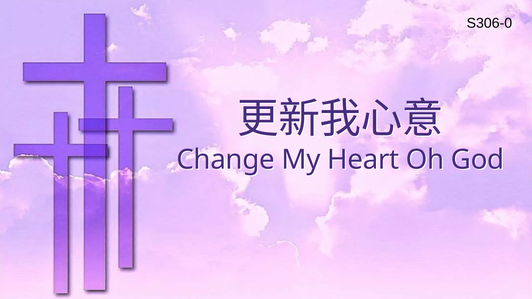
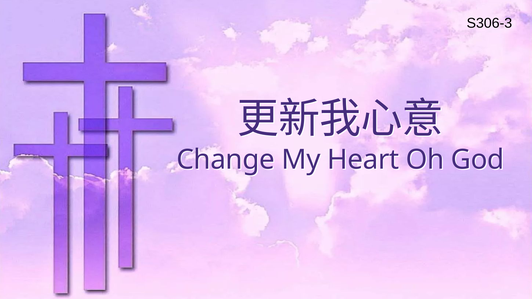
S306-0: S306-0 -> S306-3 (489, 23)
